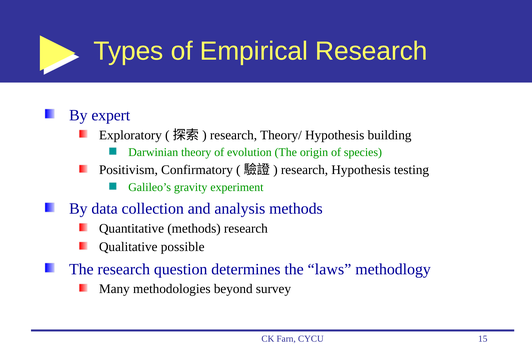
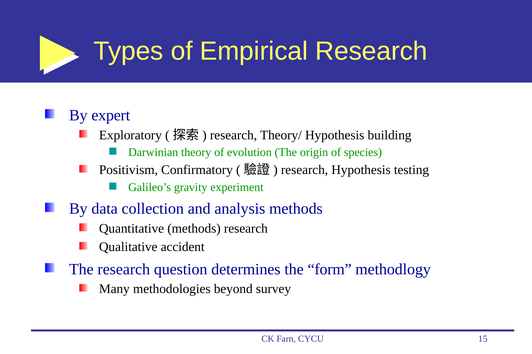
possible: possible -> accident (183, 247)
laws: laws -> form (330, 270)
